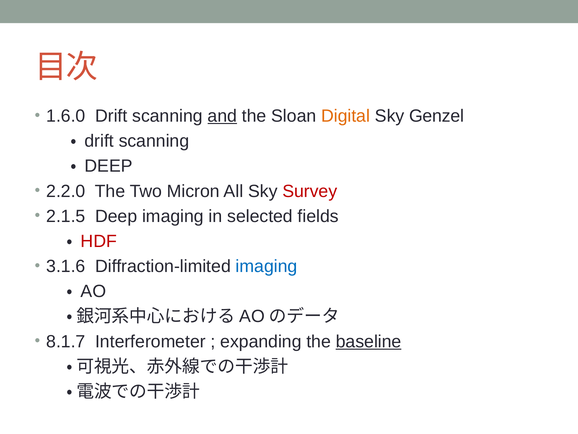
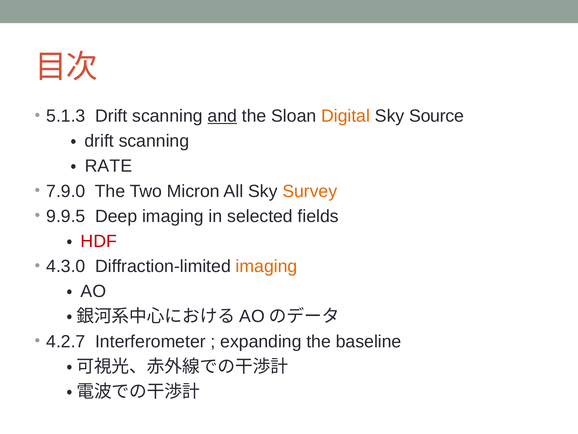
1.6.0: 1.6.0 -> 5.1.3 (66, 116)
Genzel: Genzel -> Source (437, 116)
DEEP: DEEP -> RATE (108, 166)
2.2.0: 2.2.0 -> 7.9.0 (66, 191)
Survey colour: red -> orange (310, 191)
2.1.5: 2.1.5 -> 9.9.5 (66, 216)
3.1.6: 3.1.6 -> 4.3.0 (66, 266)
imaging colour: blue -> orange (266, 266)
8.1.7: 8.1.7 -> 4.2.7 (66, 341)
baseline underline: present -> none (369, 341)
